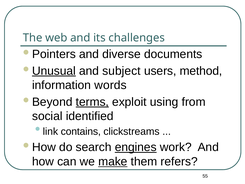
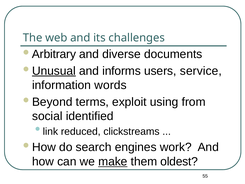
Pointers: Pointers -> Arbitrary (54, 54)
subject: subject -> informs (122, 71)
method: method -> service (201, 71)
terms underline: present -> none (92, 102)
contains: contains -> reduced (81, 131)
engines underline: present -> none (136, 147)
refers: refers -> oldest (179, 161)
